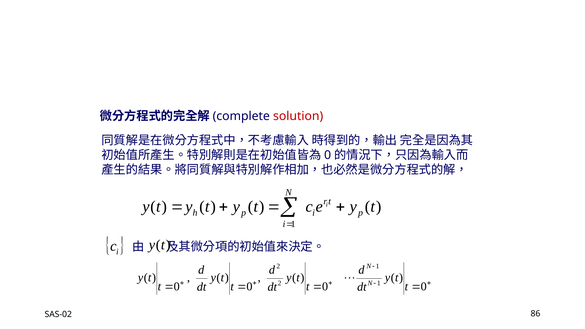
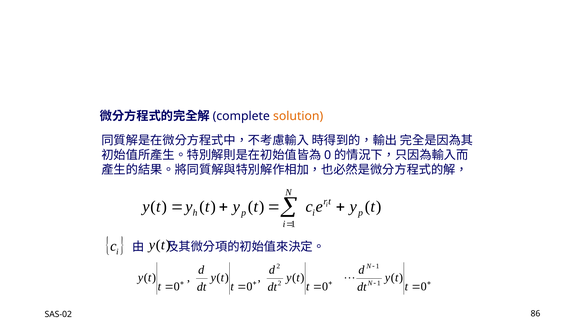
solution colour: red -> orange (298, 116)
